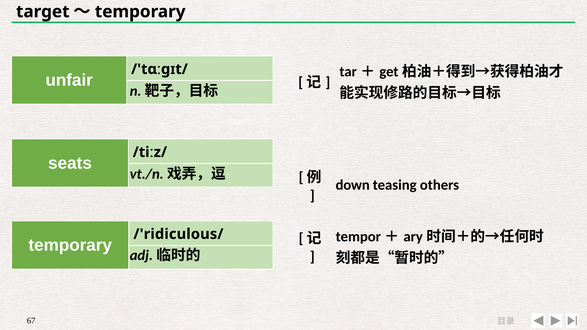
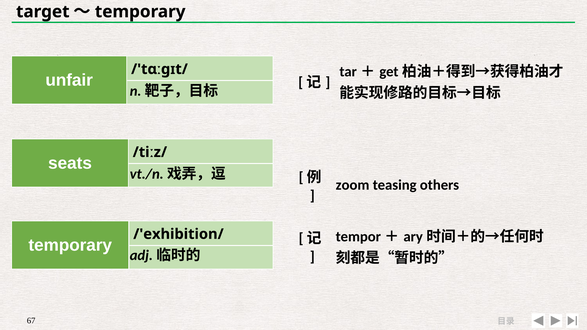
down: down -> zoom (353, 185)
/'ridiculous/: /'ridiculous/ -> /'exhibition/ (178, 234)
